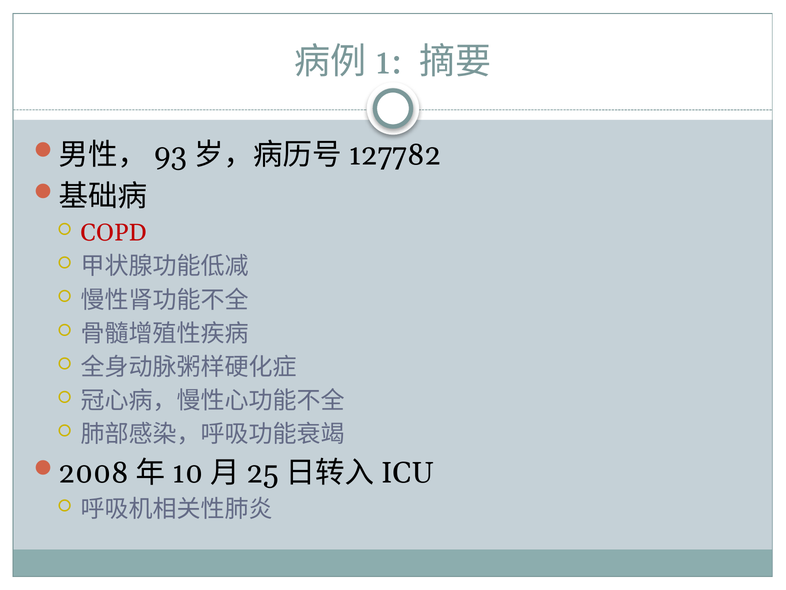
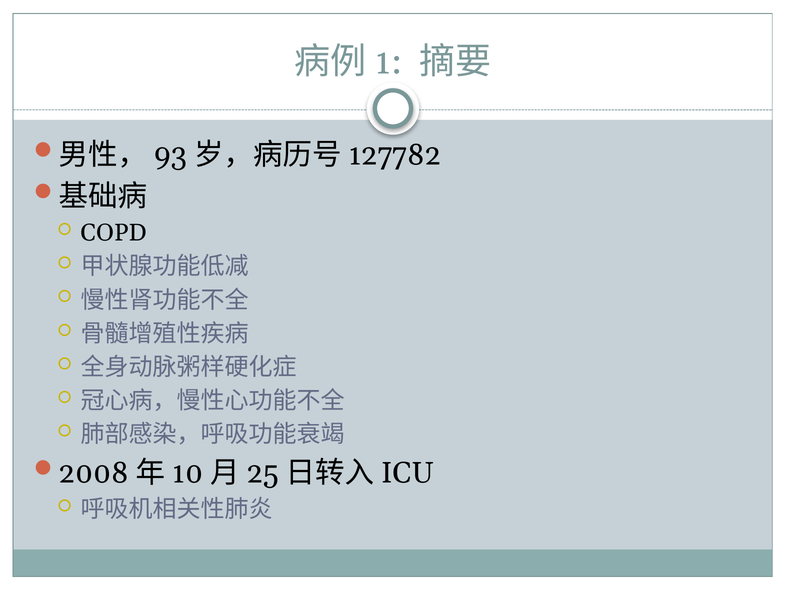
COPD colour: red -> black (114, 233)
